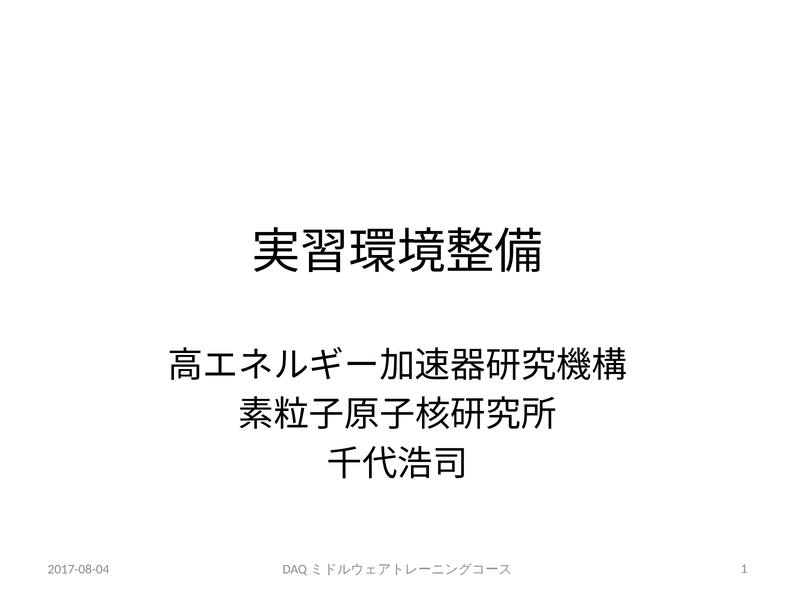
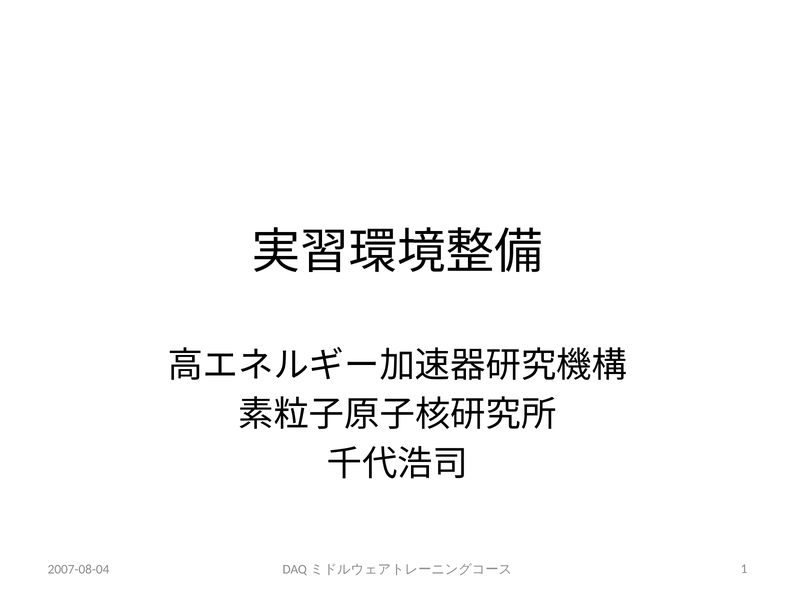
2017-08-04: 2017-08-04 -> 2007-08-04 (79, 569)
